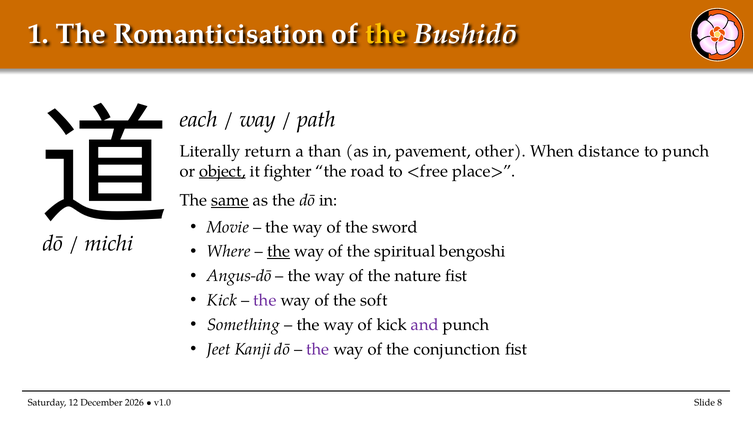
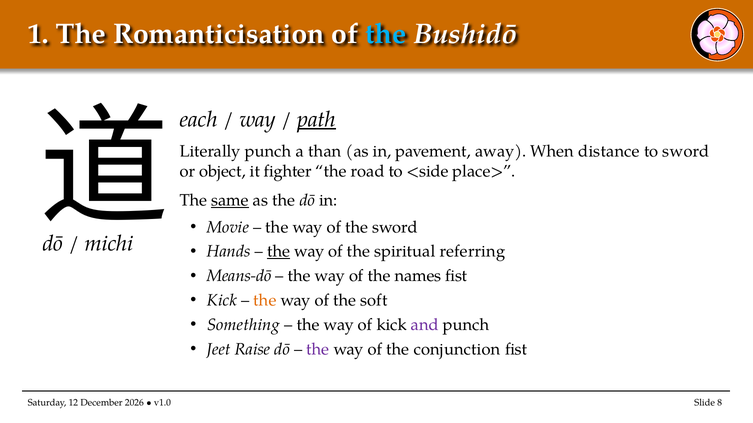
the colour: yellow -> light blue (386, 34)
path underline: none -> present (317, 120)
Literally return: return -> punch (268, 152)
other: other -> away (501, 152)
to punch: punch -> sword (686, 152)
object underline: present -> none (222, 171)
<free: <free -> <side (428, 171)
Where: Where -> Hands (229, 252)
bengoshi: bengoshi -> referring (472, 252)
Angus-dō: Angus-dō -> Means-dō (239, 276)
nature: nature -> names (418, 276)
the colour: purple -> orange (265, 301)
Kanji: Kanji -> Raise (253, 350)
